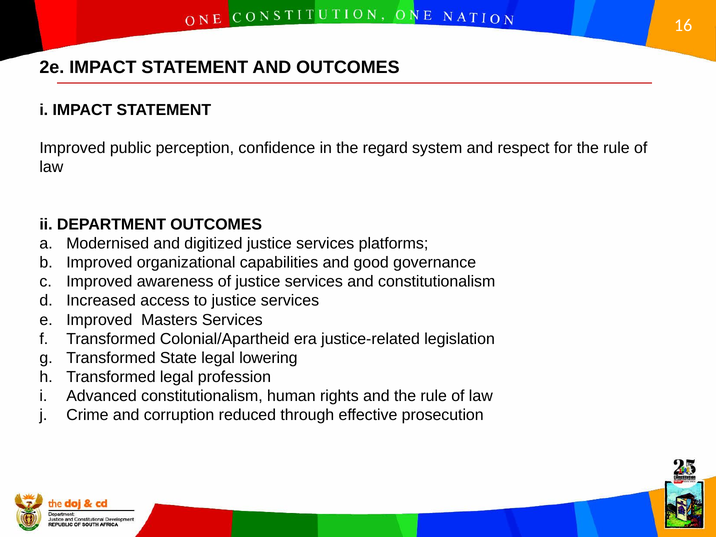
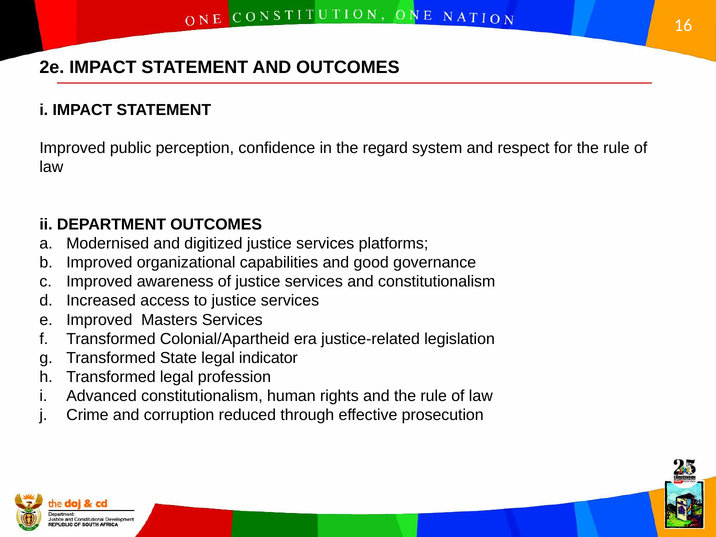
lowering: lowering -> indicator (268, 358)
